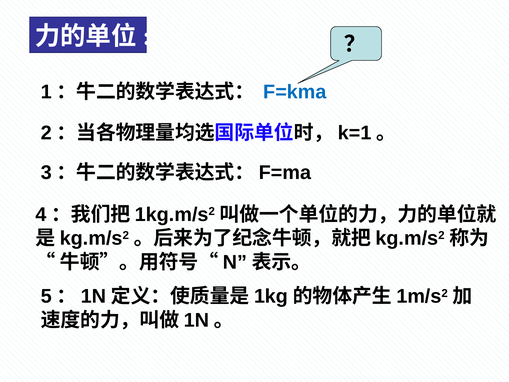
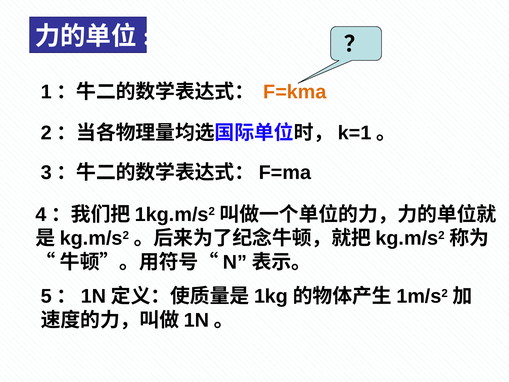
F=kma colour: blue -> orange (295, 92)
